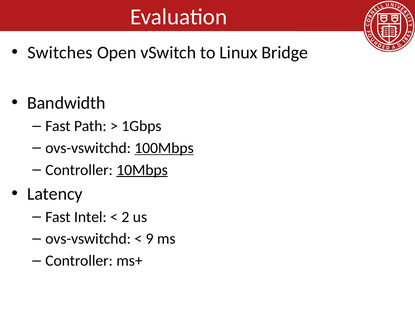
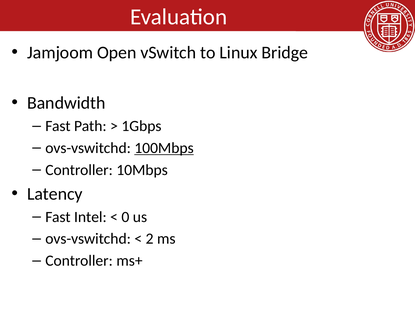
Switches: Switches -> Jamjoom (60, 53)
10Mbps underline: present -> none (142, 170)
2: 2 -> 0 (125, 217)
9: 9 -> 2 (150, 239)
